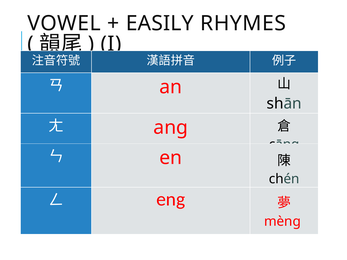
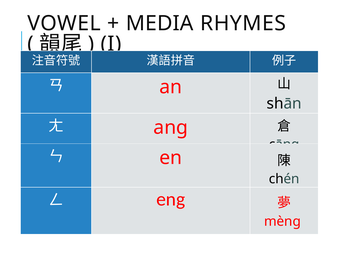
EASILY: EASILY -> MEDIA (160, 23)
